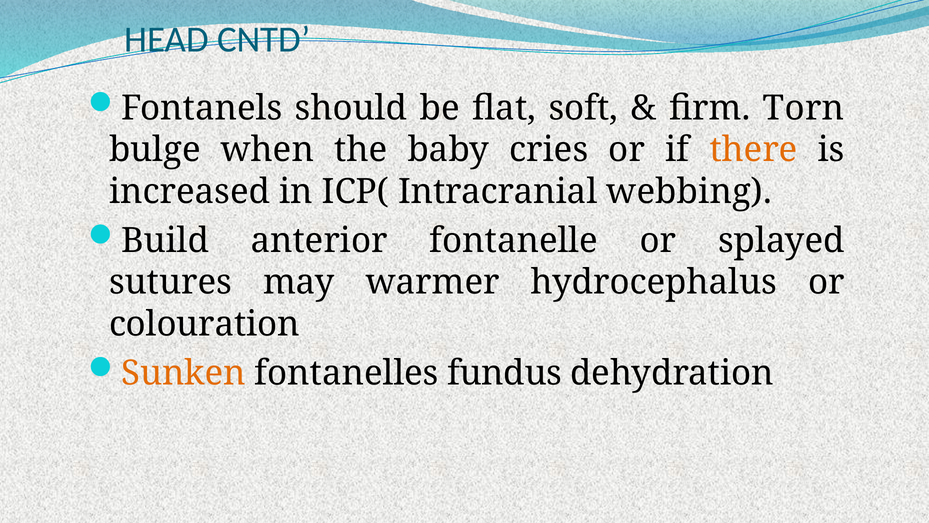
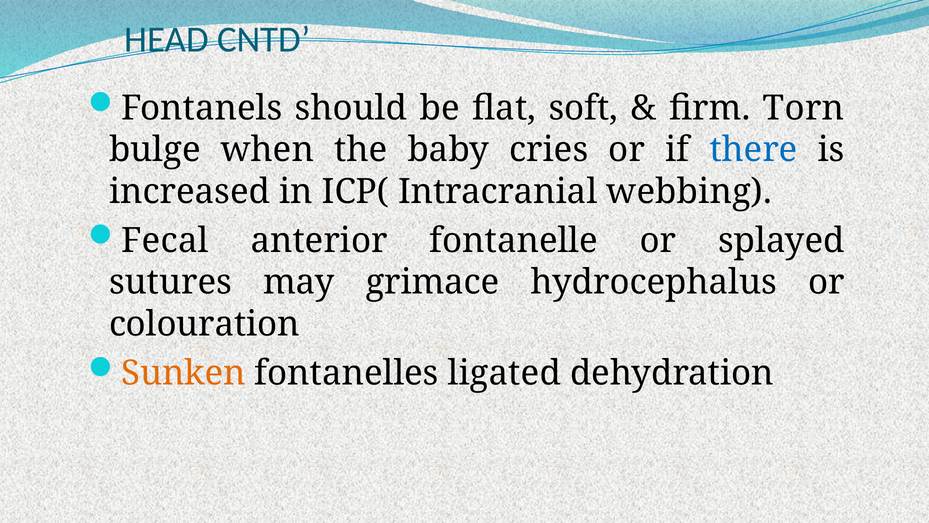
there colour: orange -> blue (754, 150)
Build: Build -> Fecal (165, 240)
warmer: warmer -> grimace (433, 282)
fundus: fundus -> ligated (504, 373)
